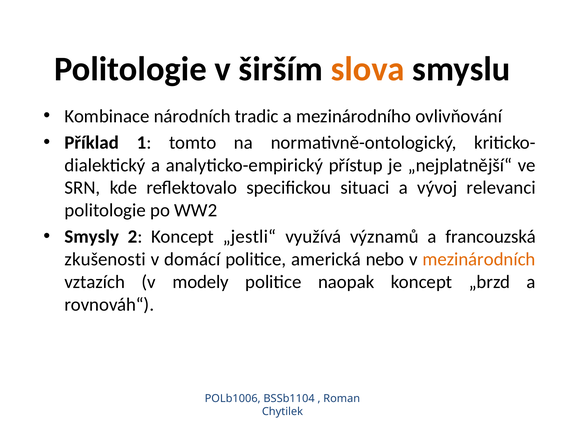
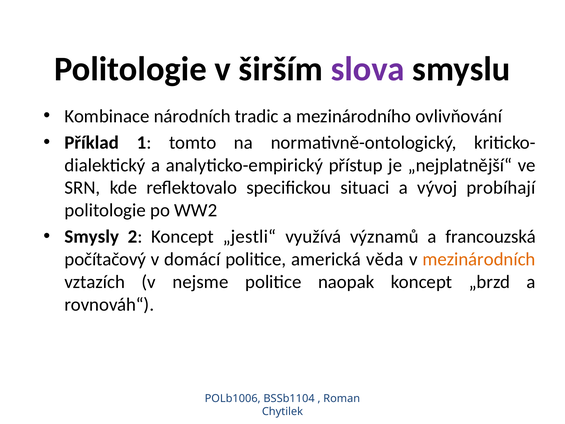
slova colour: orange -> purple (368, 69)
relevanci: relevanci -> probíhají (501, 188)
zkušenosti: zkušenosti -> počítačový (105, 259)
nebo: nebo -> věda (385, 259)
modely: modely -> nejsme (200, 282)
